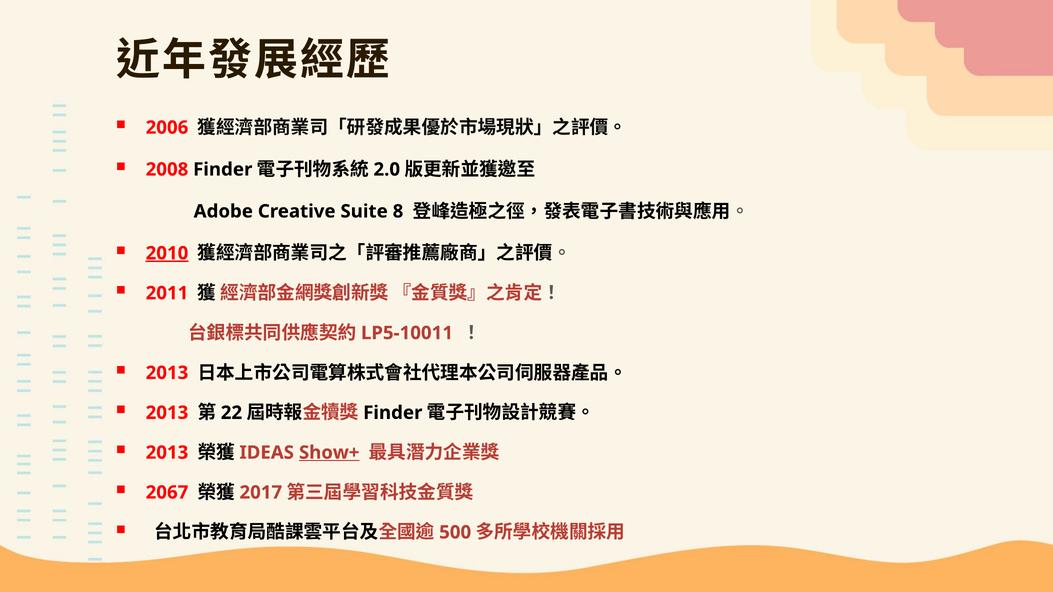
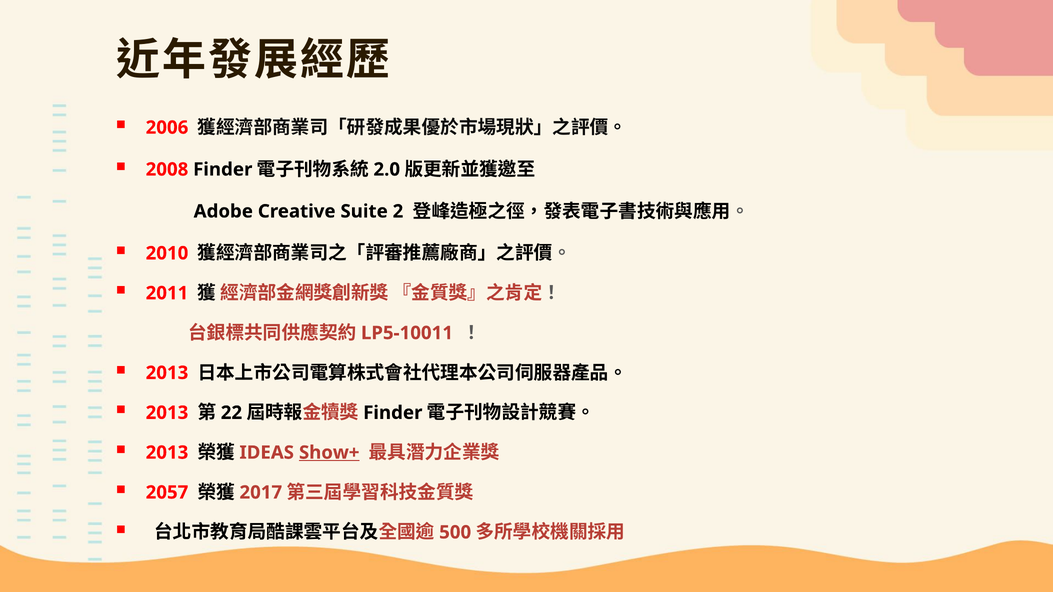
8: 8 -> 2 (398, 211)
2010 underline: present -> none (167, 253)
2067: 2067 -> 2057 (167, 493)
